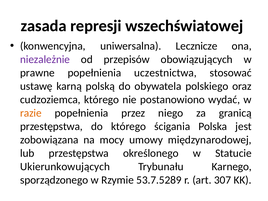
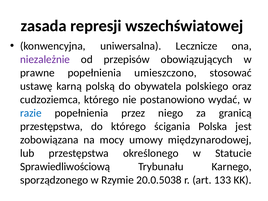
uczestnictwa: uczestnictwa -> umieszczono (165, 73)
razie colour: orange -> blue (31, 113)
Ukierunkowujących: Ukierunkowujących -> Sprawiedliwościową (65, 167)
53.7.5289: 53.7.5289 -> 20.0.5038 (159, 180)
307: 307 -> 133 (223, 180)
